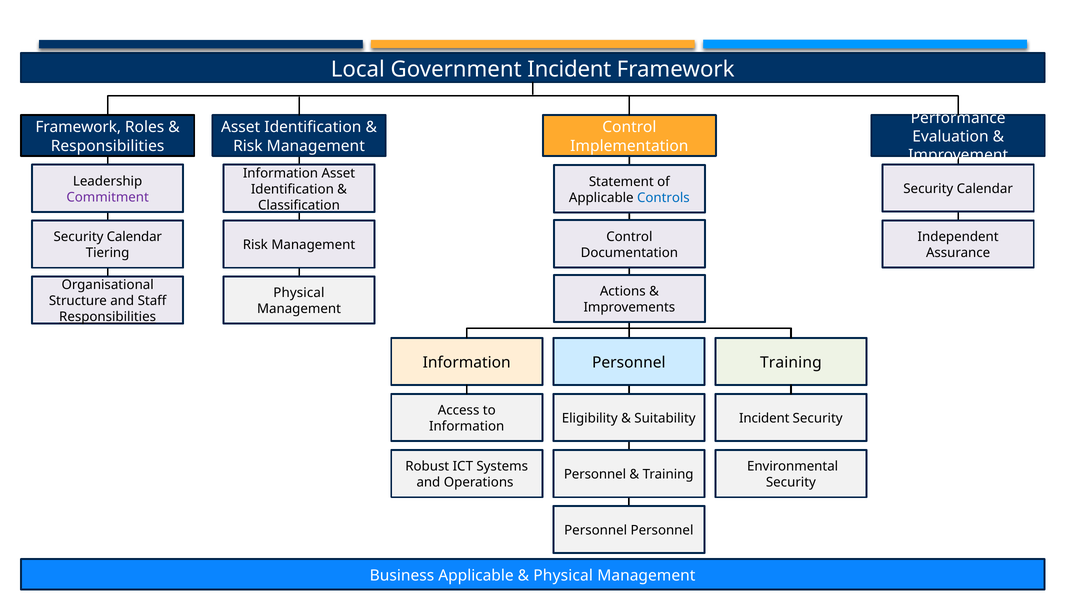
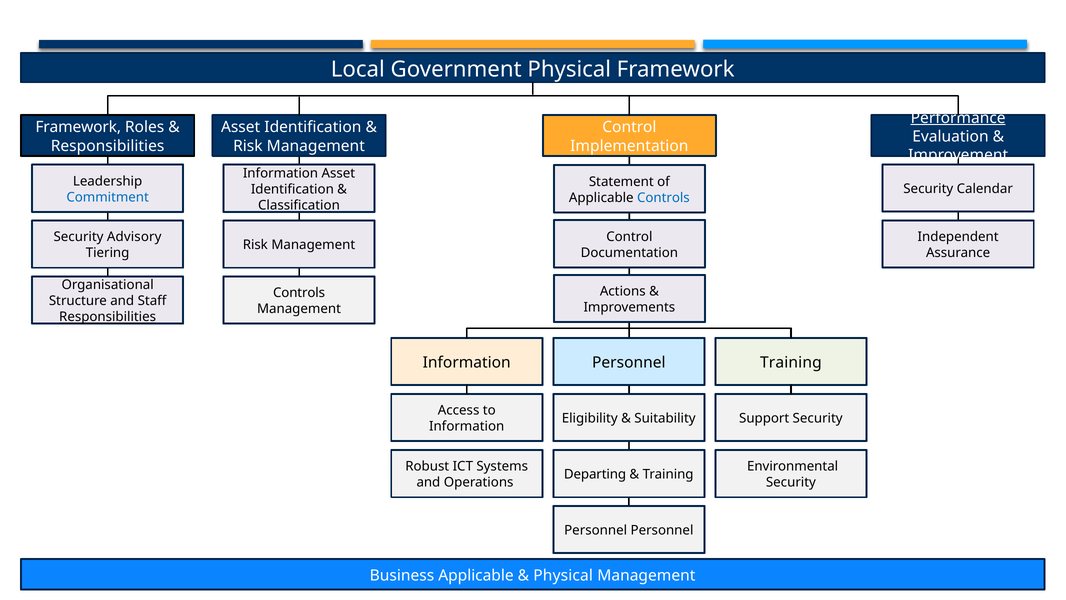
Government Incident: Incident -> Physical (569, 69)
Performance underline: none -> present (958, 118)
Commitment colour: purple -> blue (108, 197)
Calendar: Calendar -> Advisory (134, 237)
Physical: Physical -> Controls (299, 293)
Incident: Incident -> Support (764, 418)
Personnel: Personnel -> Departing (595, 474)
